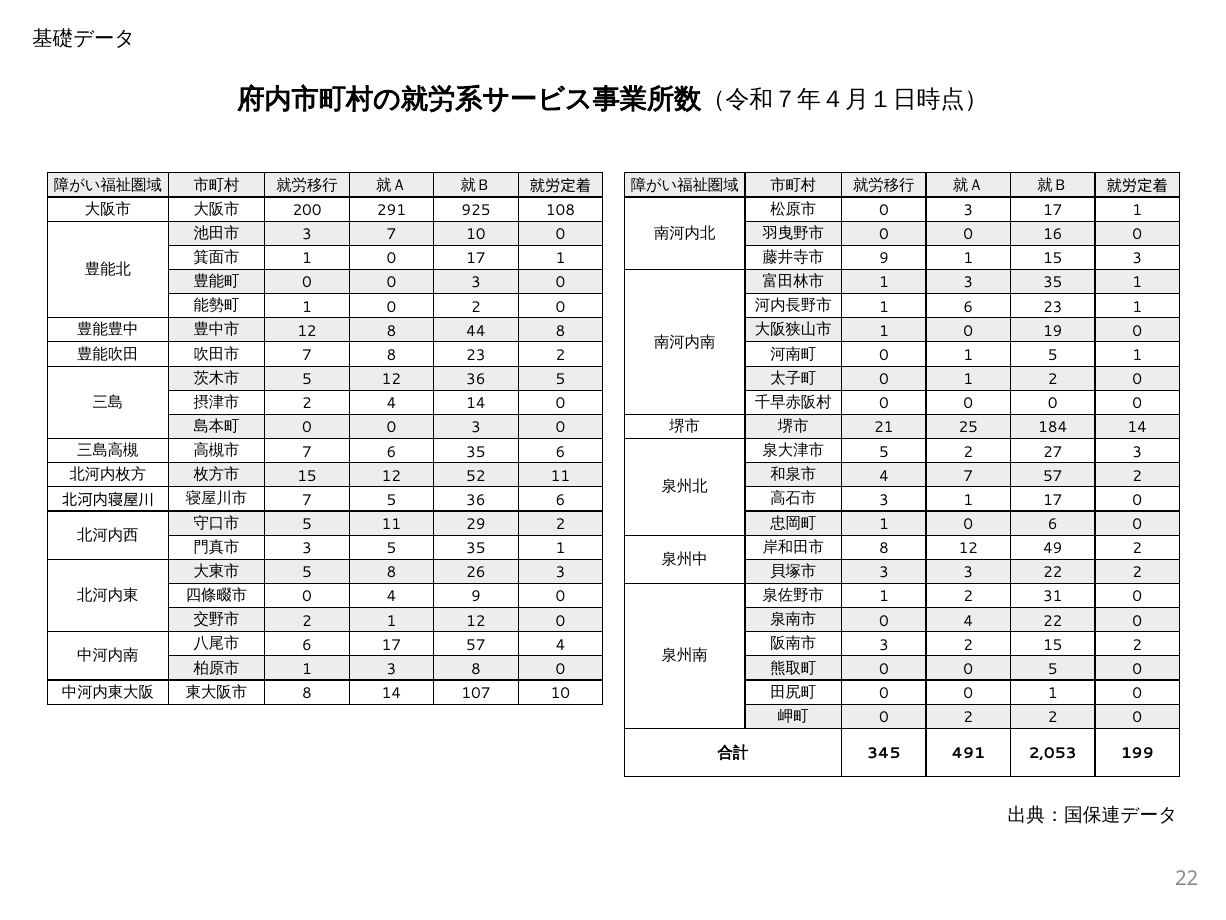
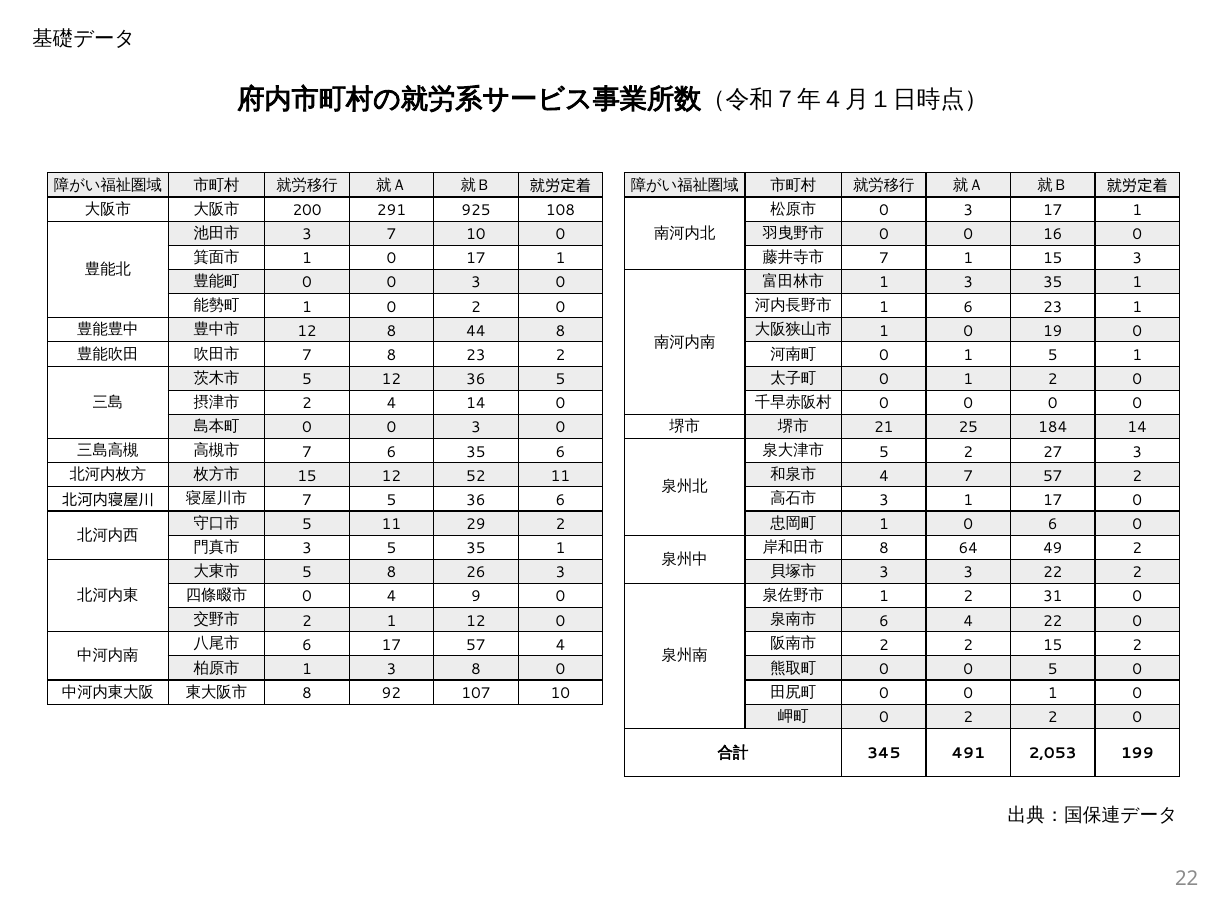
9: 9 -> 7 (884, 259)
8 12: 12 -> 64 (968, 548)
0: 0 -> 6 (884, 621)
3: 3 -> 2 (884, 645)
8 14: 14 -> 92 (391, 693)
